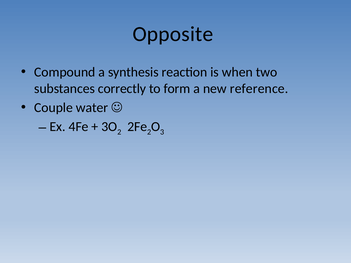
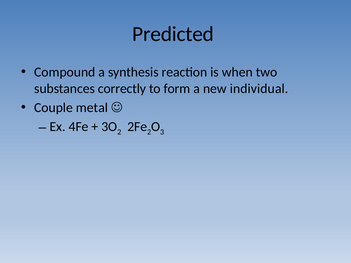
Opposite: Opposite -> Predicted (173, 34)
reference: reference -> individual (259, 89)
water: water -> metal (92, 108)
